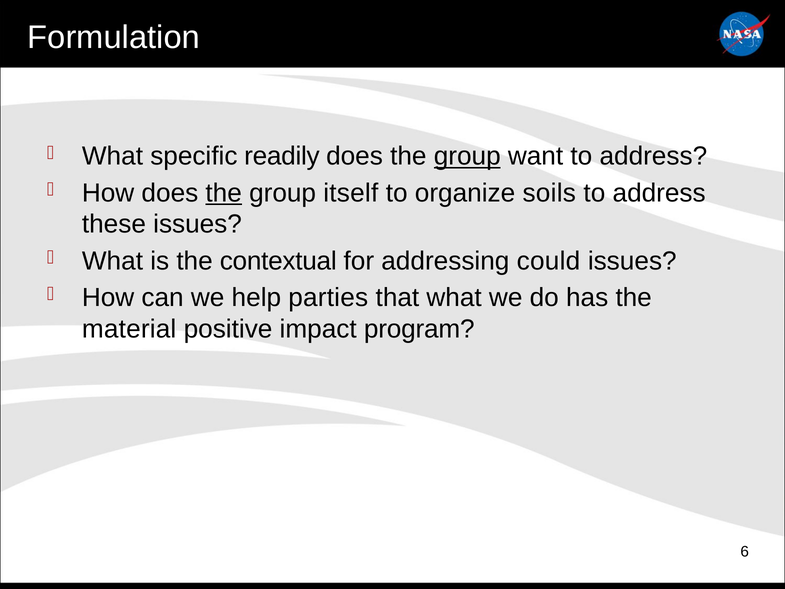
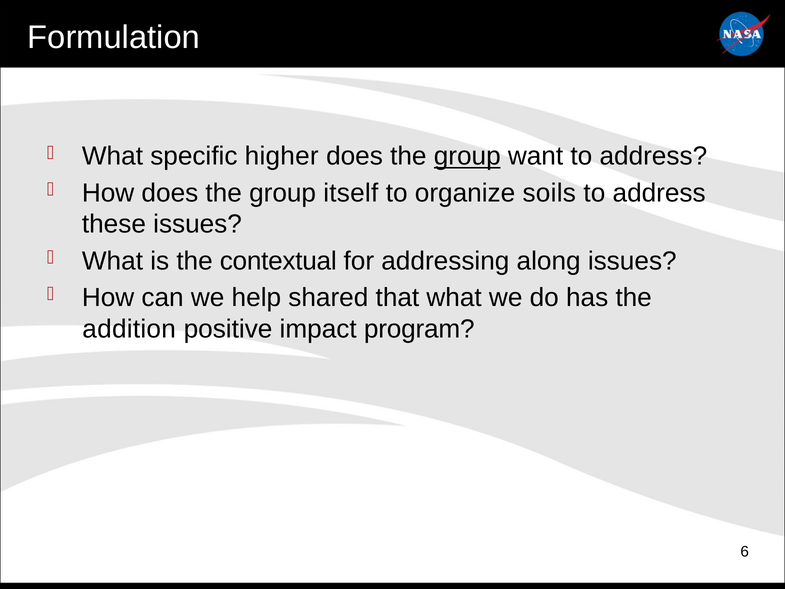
readily: readily -> higher (282, 156)
the underline: present -> none (224, 193)
could: could -> along (549, 261)
parties: parties -> shared (328, 297)
material: material -> addition (129, 329)
